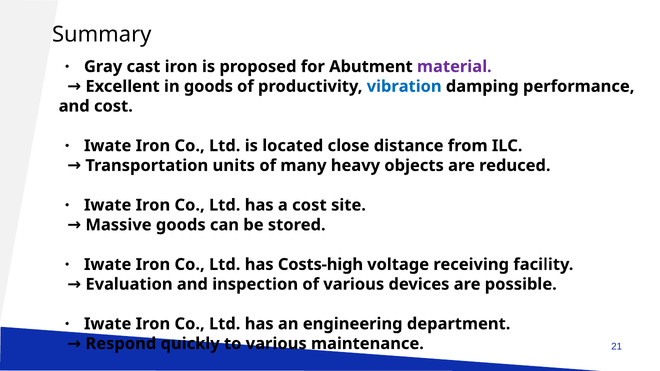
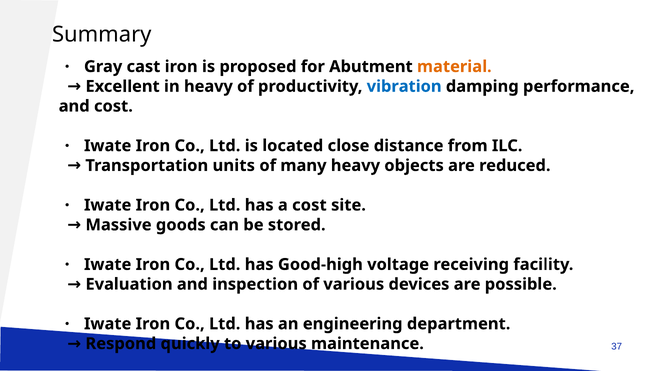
material colour: purple -> orange (454, 67)
in goods: goods -> heavy (208, 86)
Costs-high: Costs-high -> Good-high (320, 265)
21: 21 -> 37 (617, 347)
